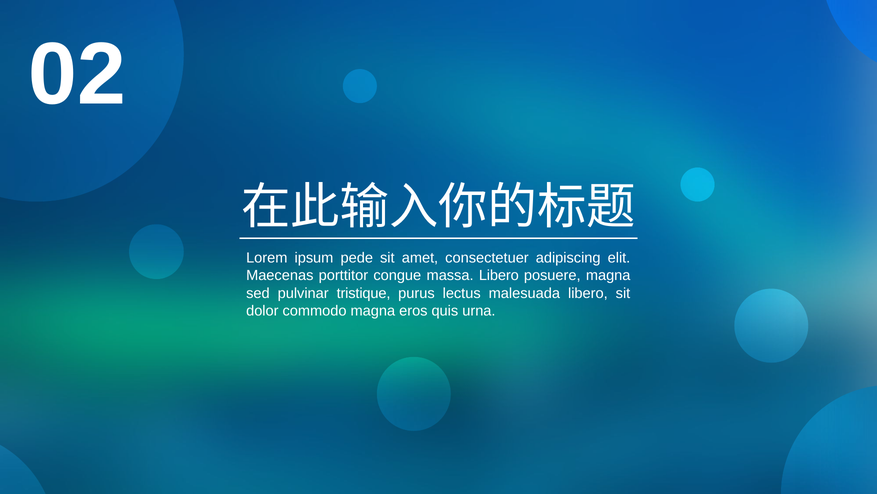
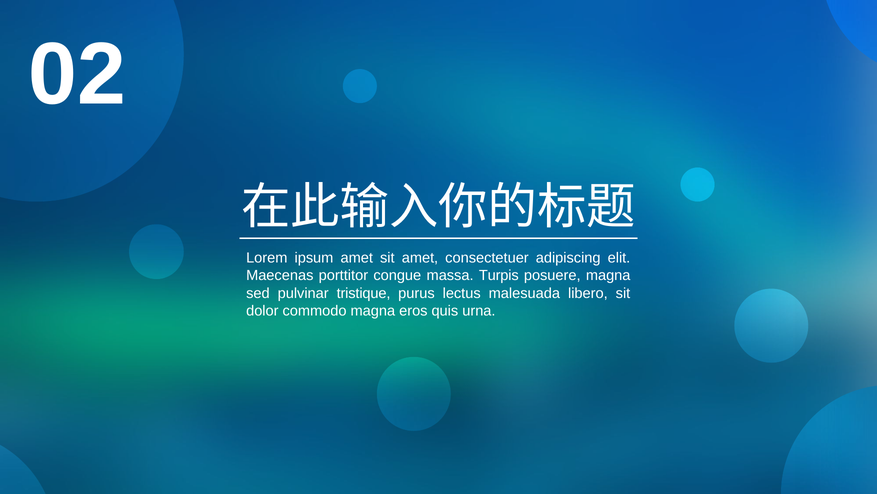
ipsum pede: pede -> amet (357, 258)
massa Libero: Libero -> Turpis (499, 275)
